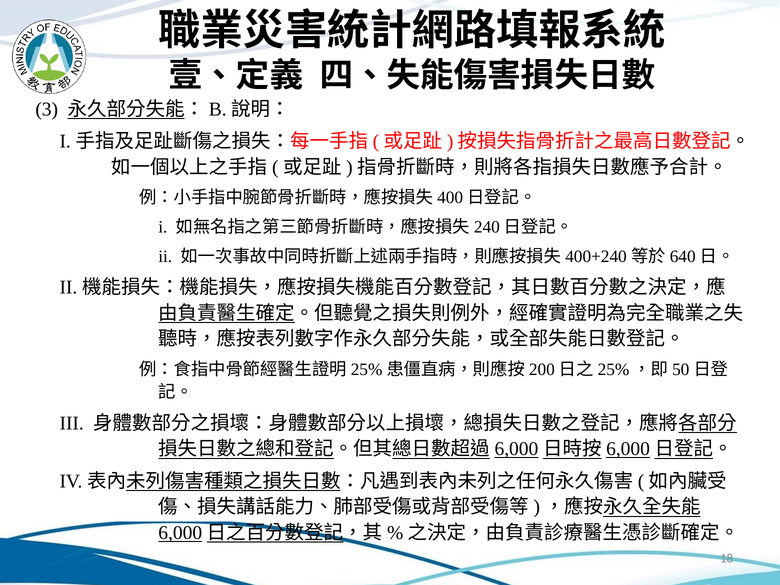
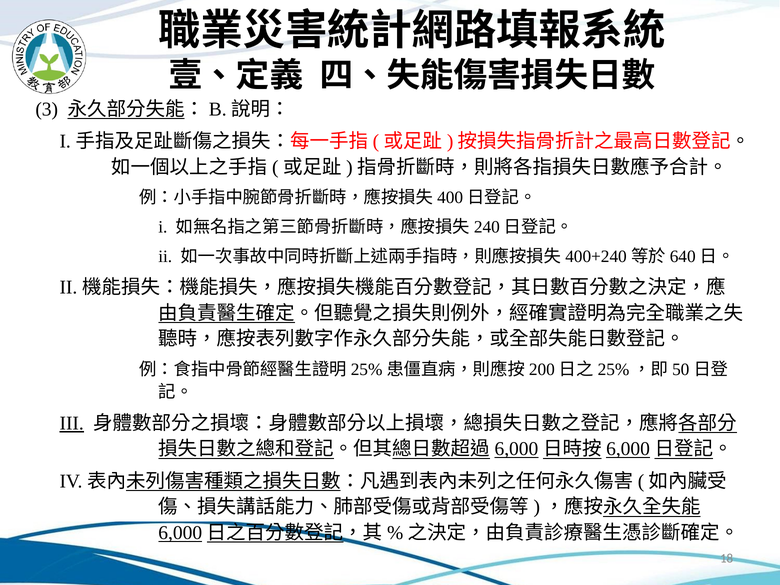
III underline: none -> present (72, 423)
